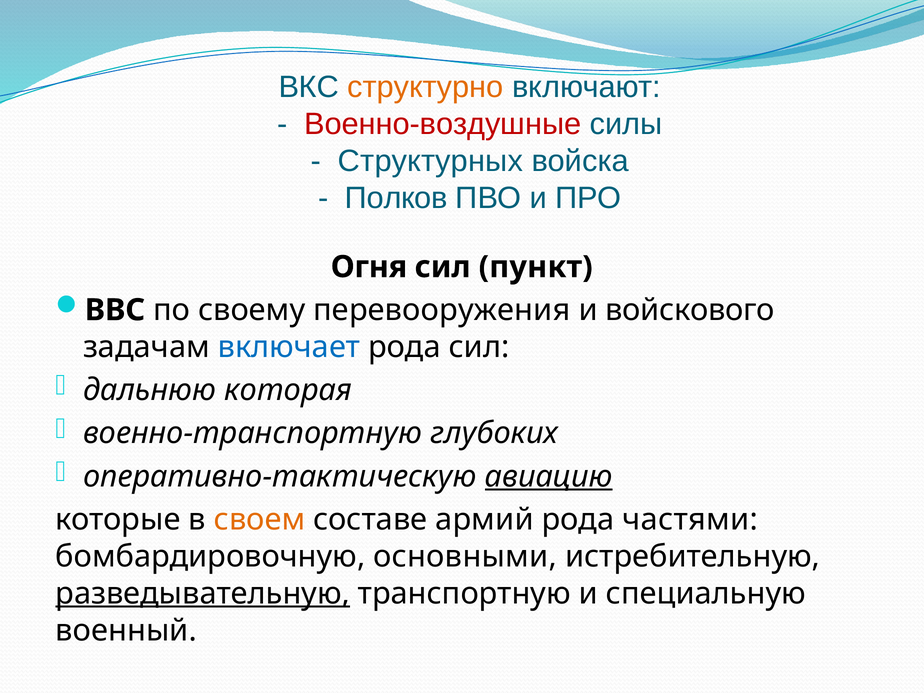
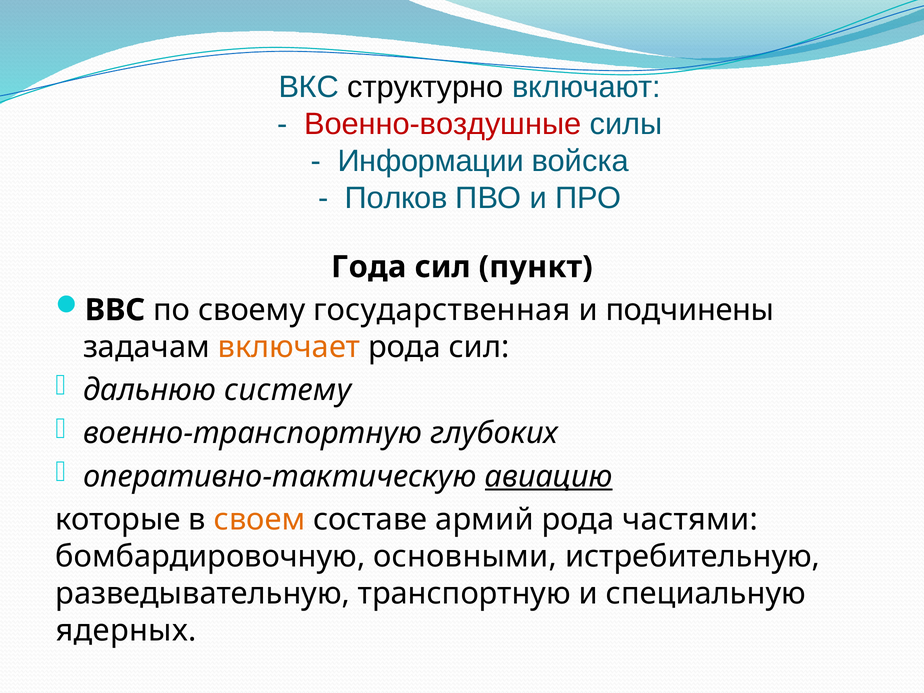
структурно colour: orange -> black (425, 87)
Структурных: Структурных -> Информации (431, 161)
Огня: Огня -> Года (369, 267)
перевооружения: перевооружения -> государственная (442, 310)
войскового: войскового -> подчинены (690, 310)
включает colour: blue -> orange (289, 347)
которая: которая -> систему (288, 390)
разведывательную underline: present -> none (203, 593)
военный: военный -> ядерных (126, 630)
